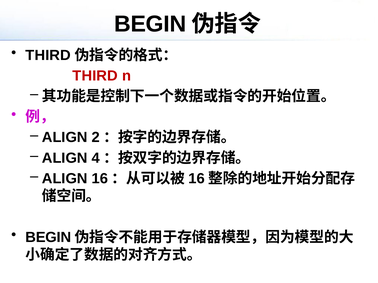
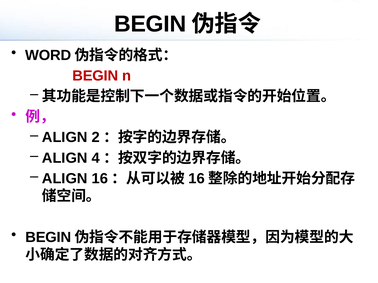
THIRD: THIRD -> WORD (48, 55)
THIRD: THIRD -> BEGIN (95, 76)
